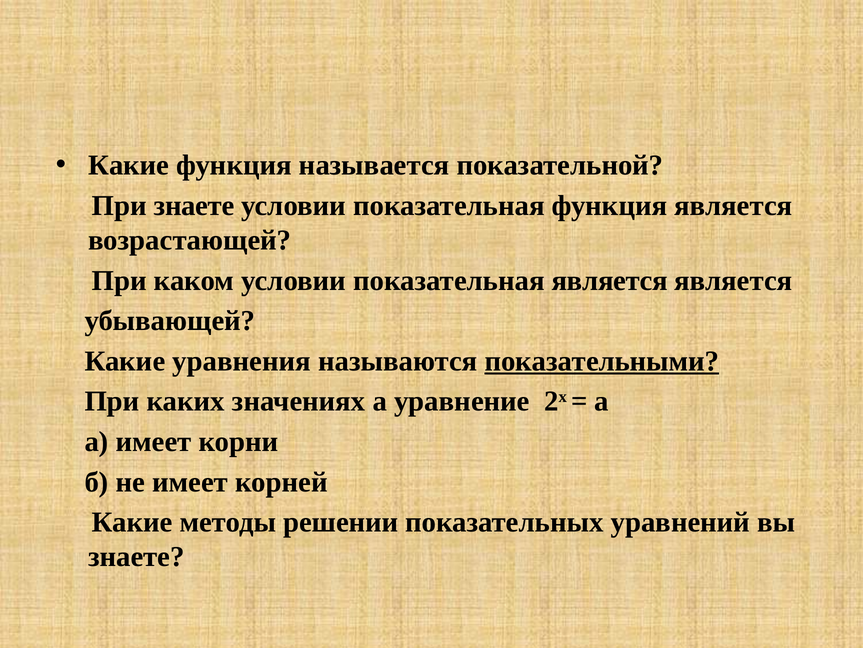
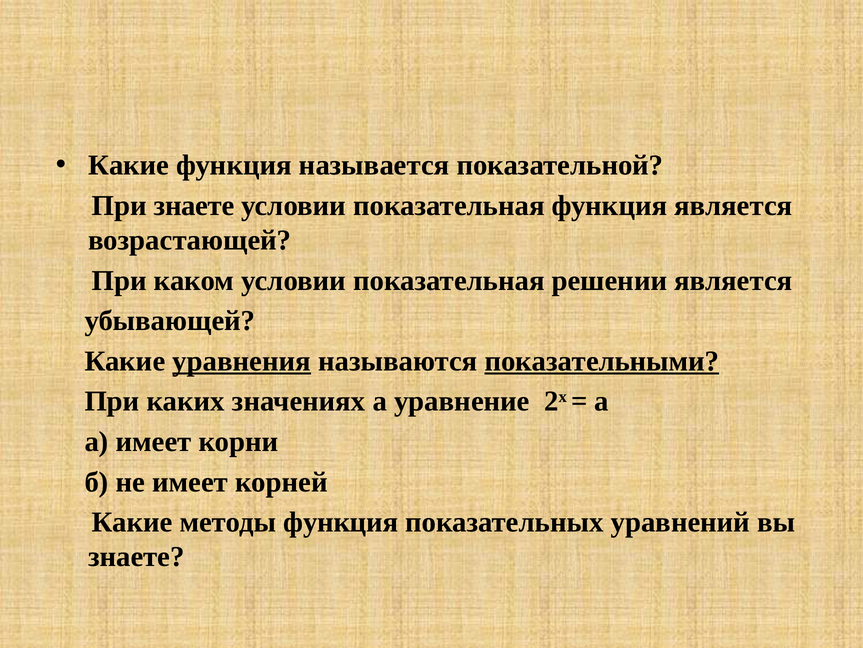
показательная является: является -> решении (609, 280)
уравнения underline: none -> present (242, 361)
методы решении: решении -> функция (341, 522)
